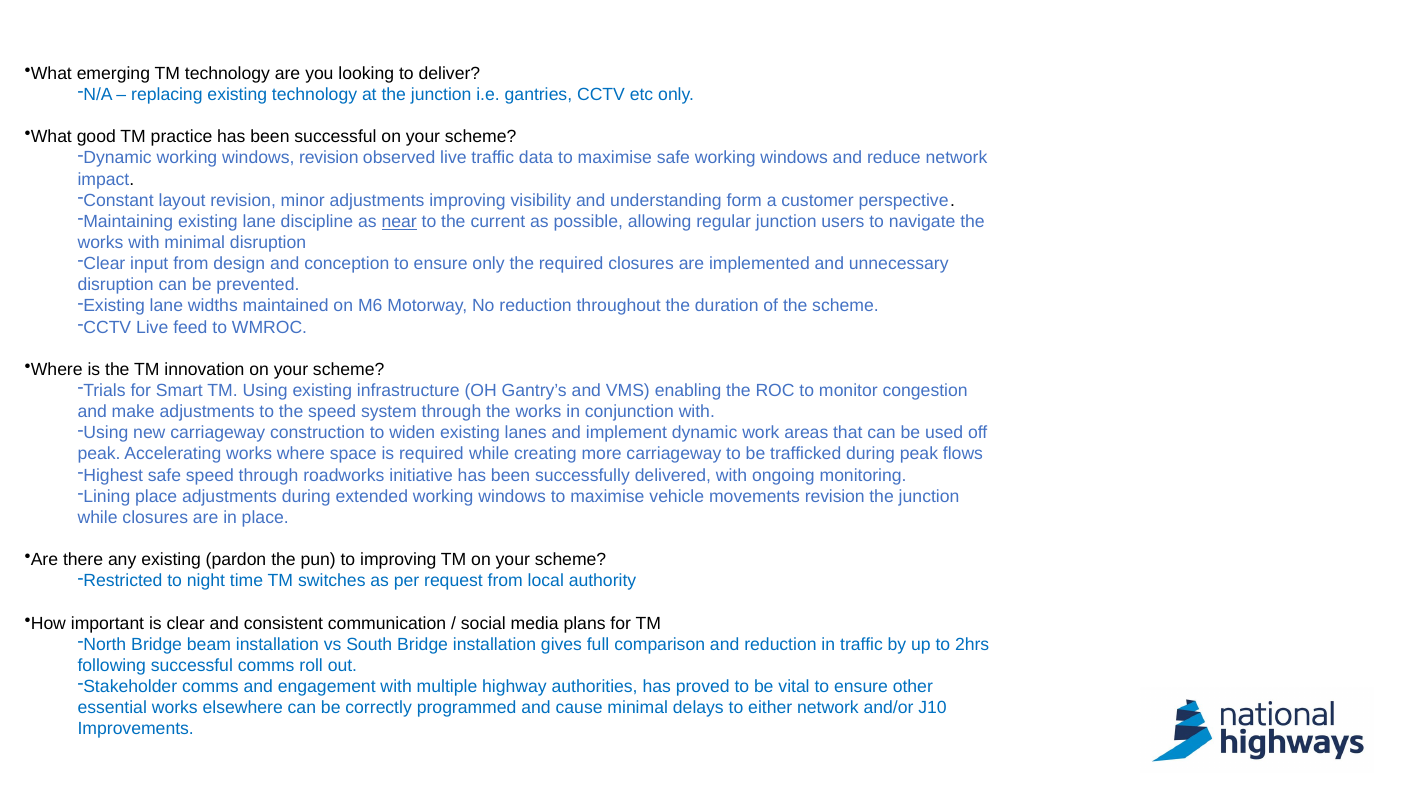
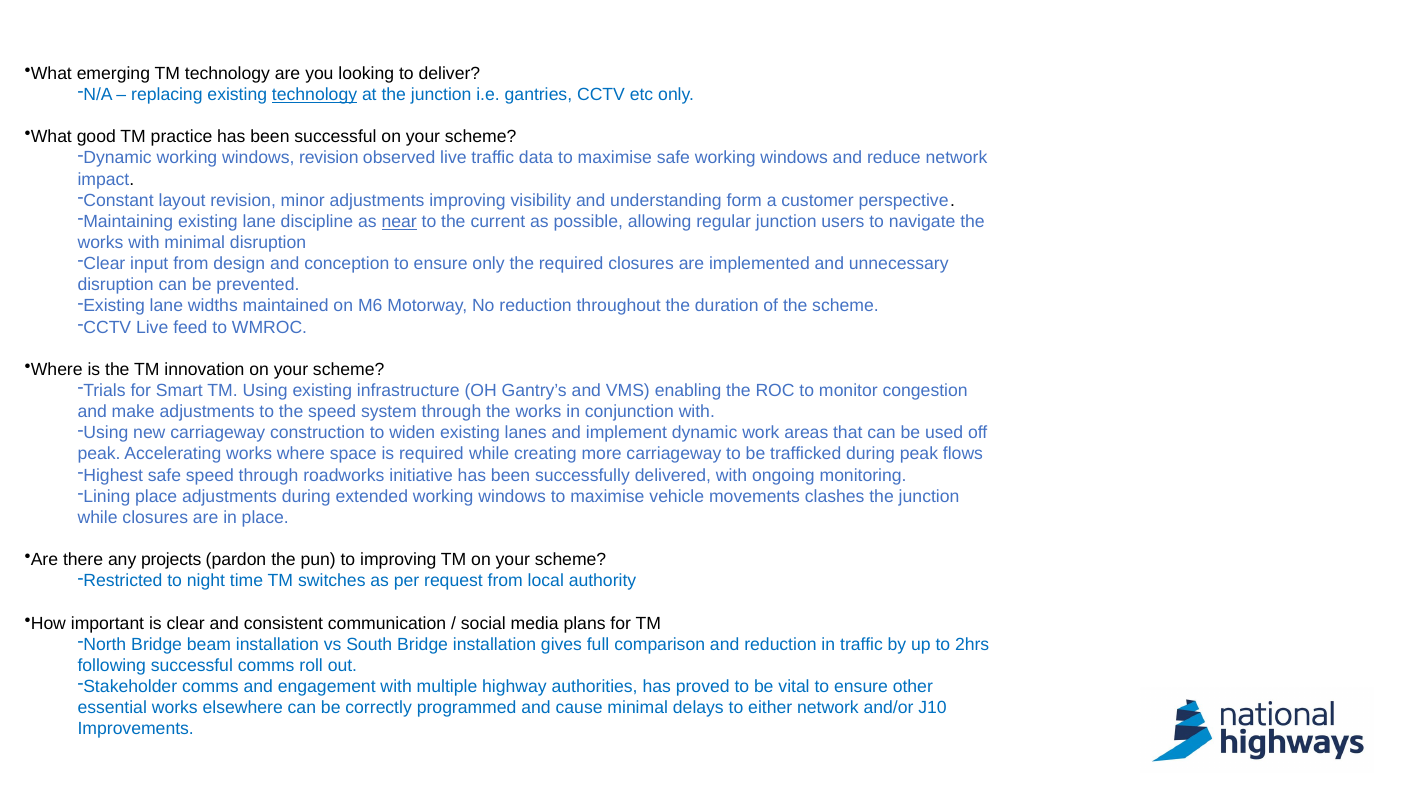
technology underline: none -> present (315, 95)
movements revision: revision -> clashes (835, 497)
any existing: existing -> projects (171, 560)
